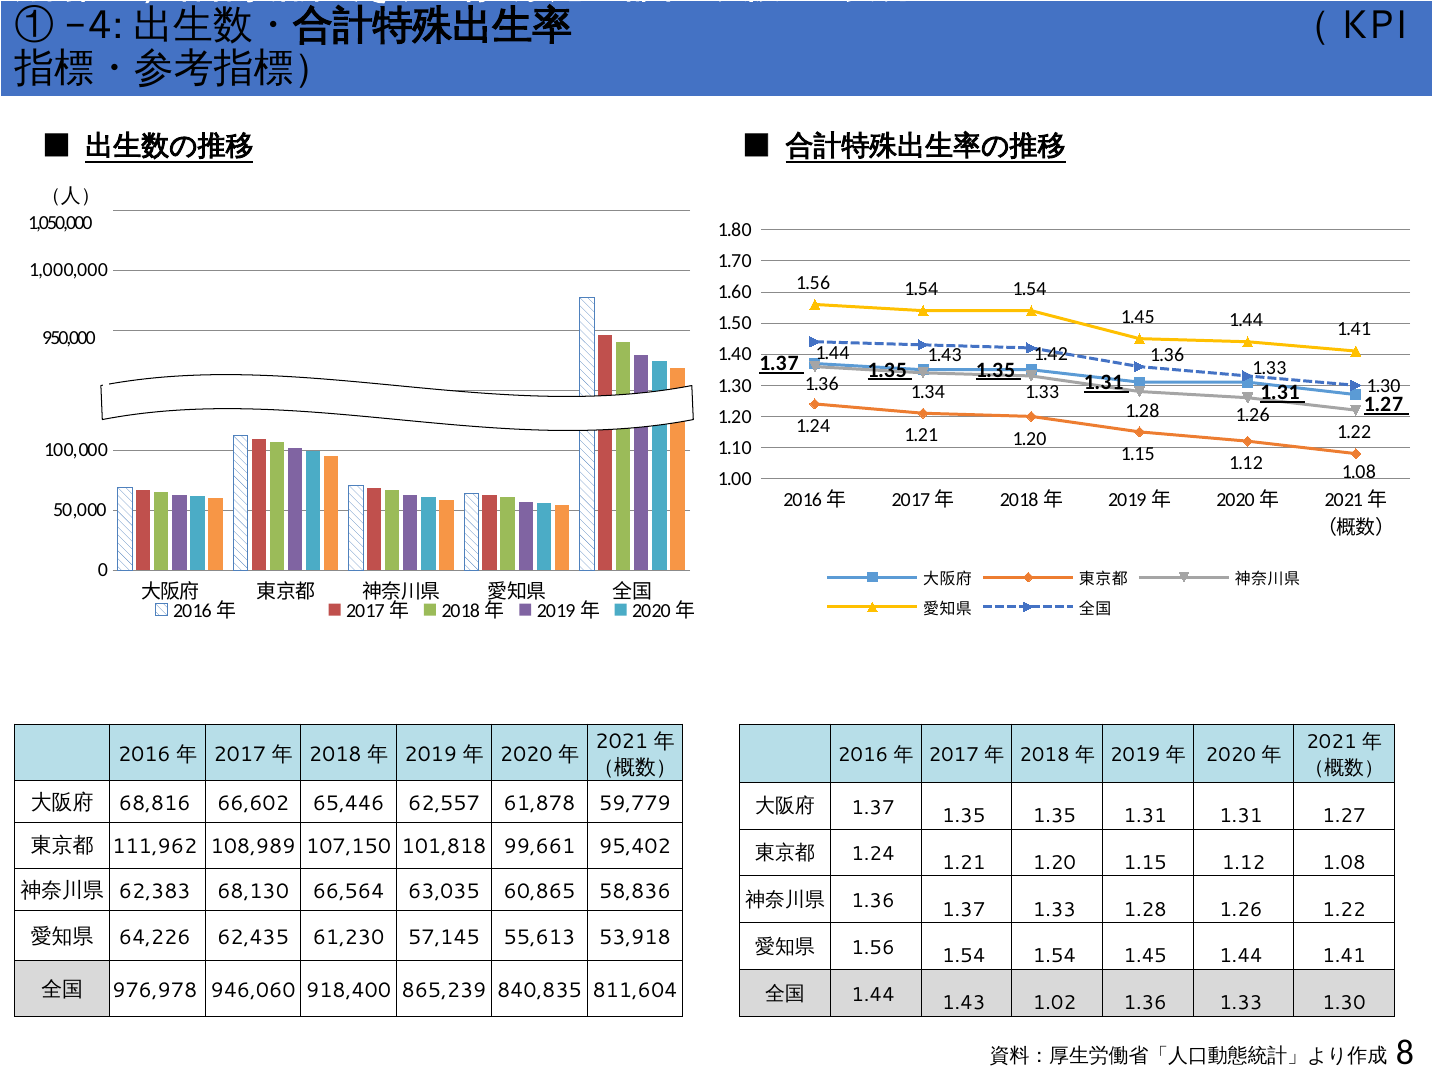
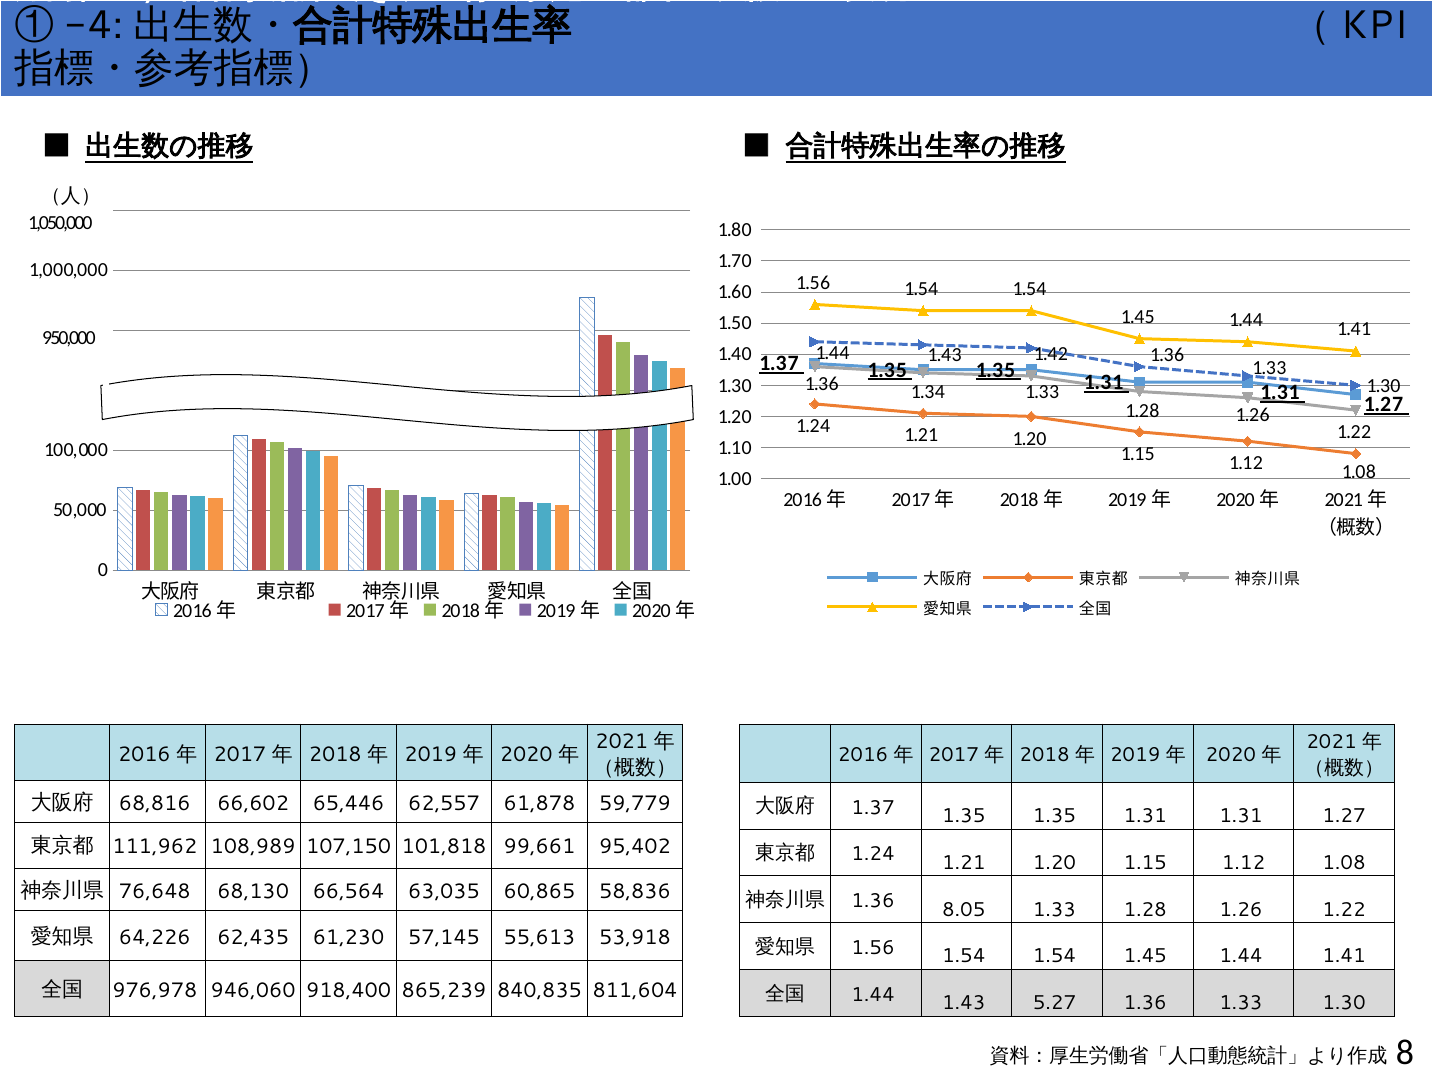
62,383: 62,383 -> 76,648 (155, 892)
1.36 1.37: 1.37 -> 8.05 (964, 910)
1.02: 1.02 -> 5.27 (1055, 1004)
